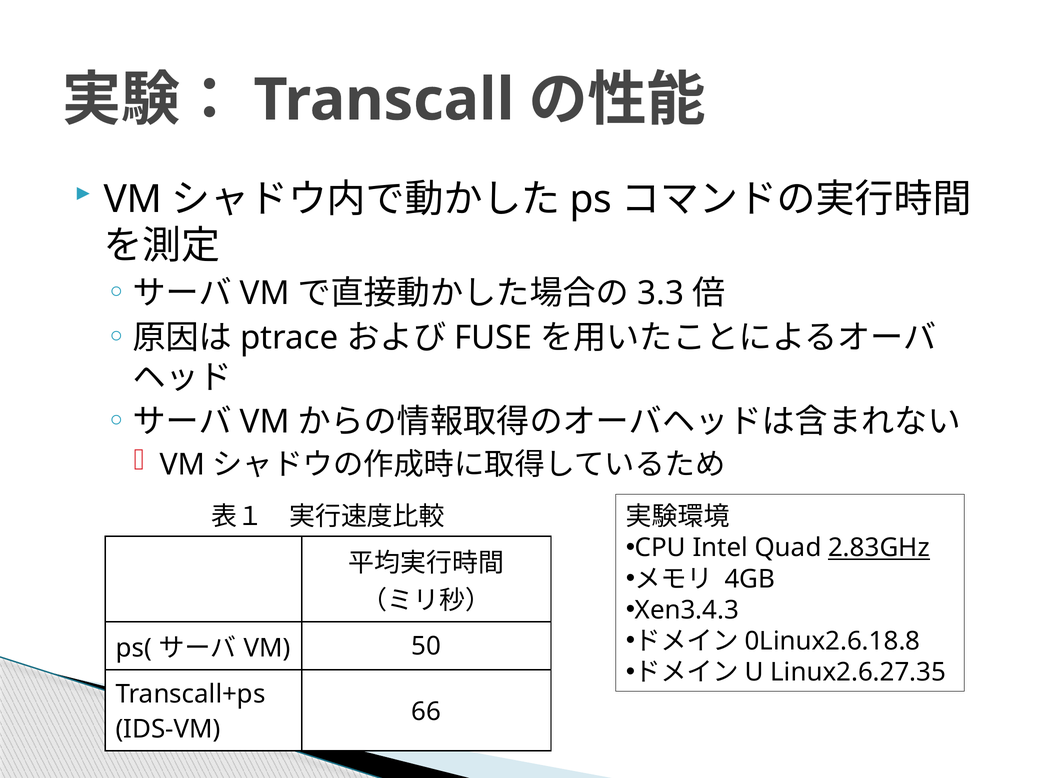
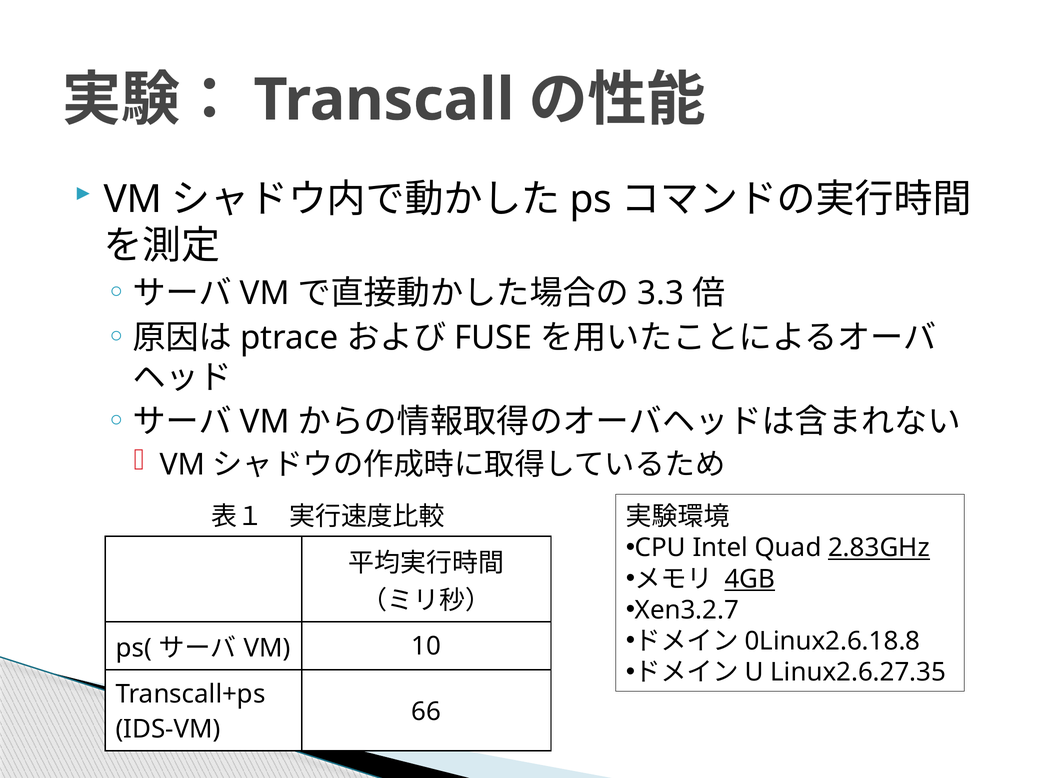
4GB underline: none -> present (750, 579)
Xen3.4.3: Xen3.4.3 -> Xen3.2.7 (687, 610)
50: 50 -> 10 (426, 646)
